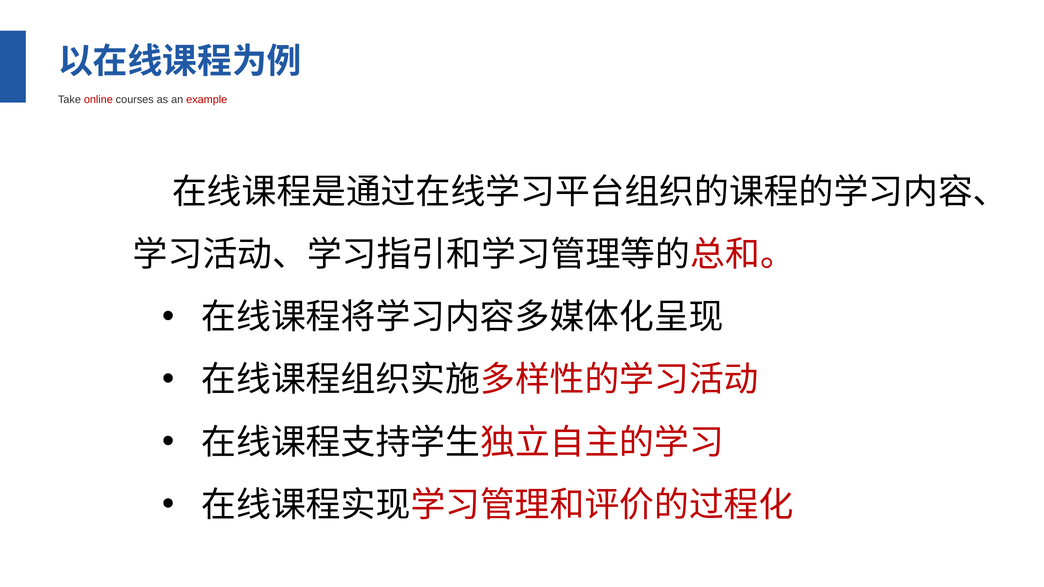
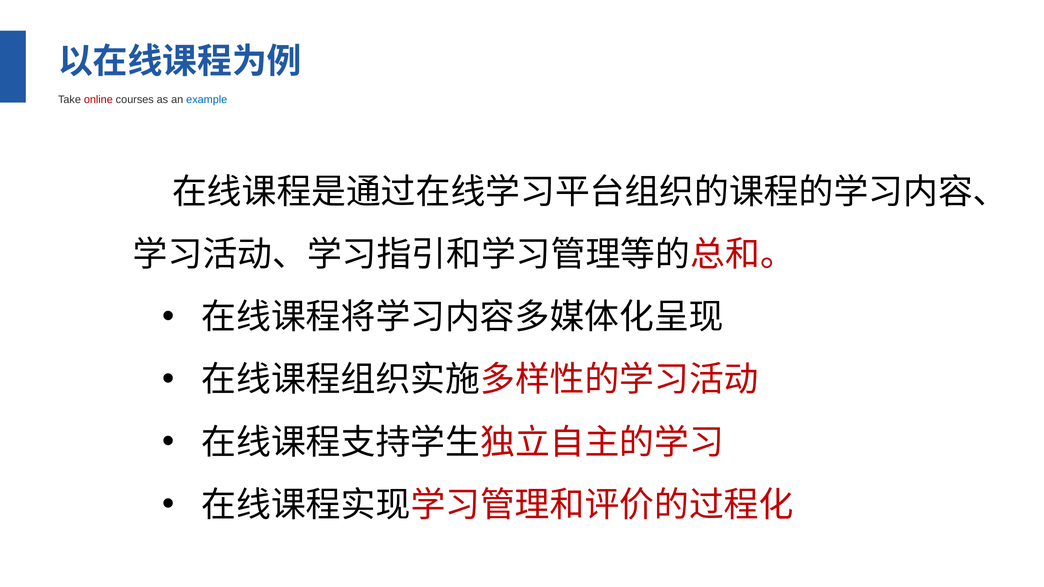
example colour: red -> blue (207, 100)
